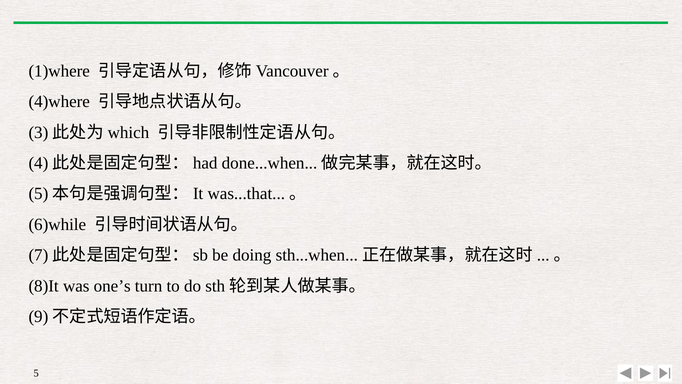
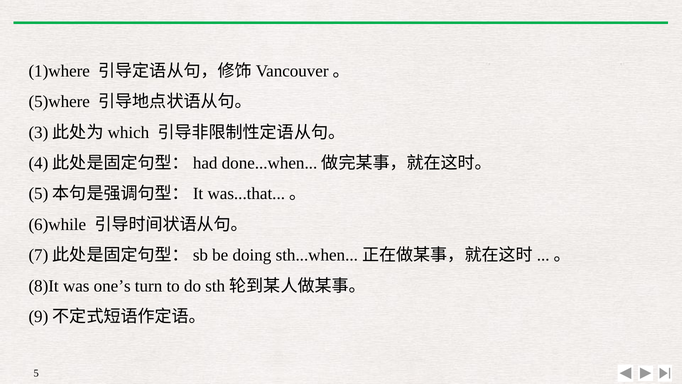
4)where: 4)where -> 5)where (59, 102)
